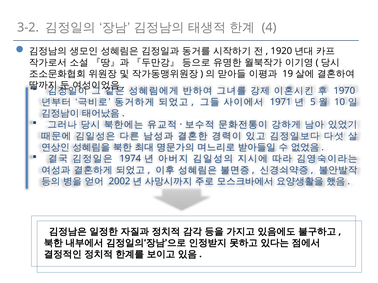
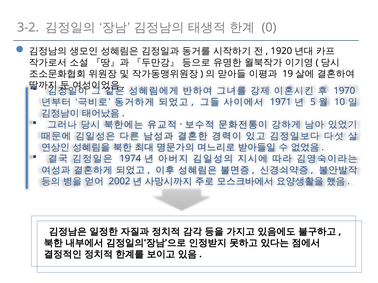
4: 4 -> 0 (269, 28)
